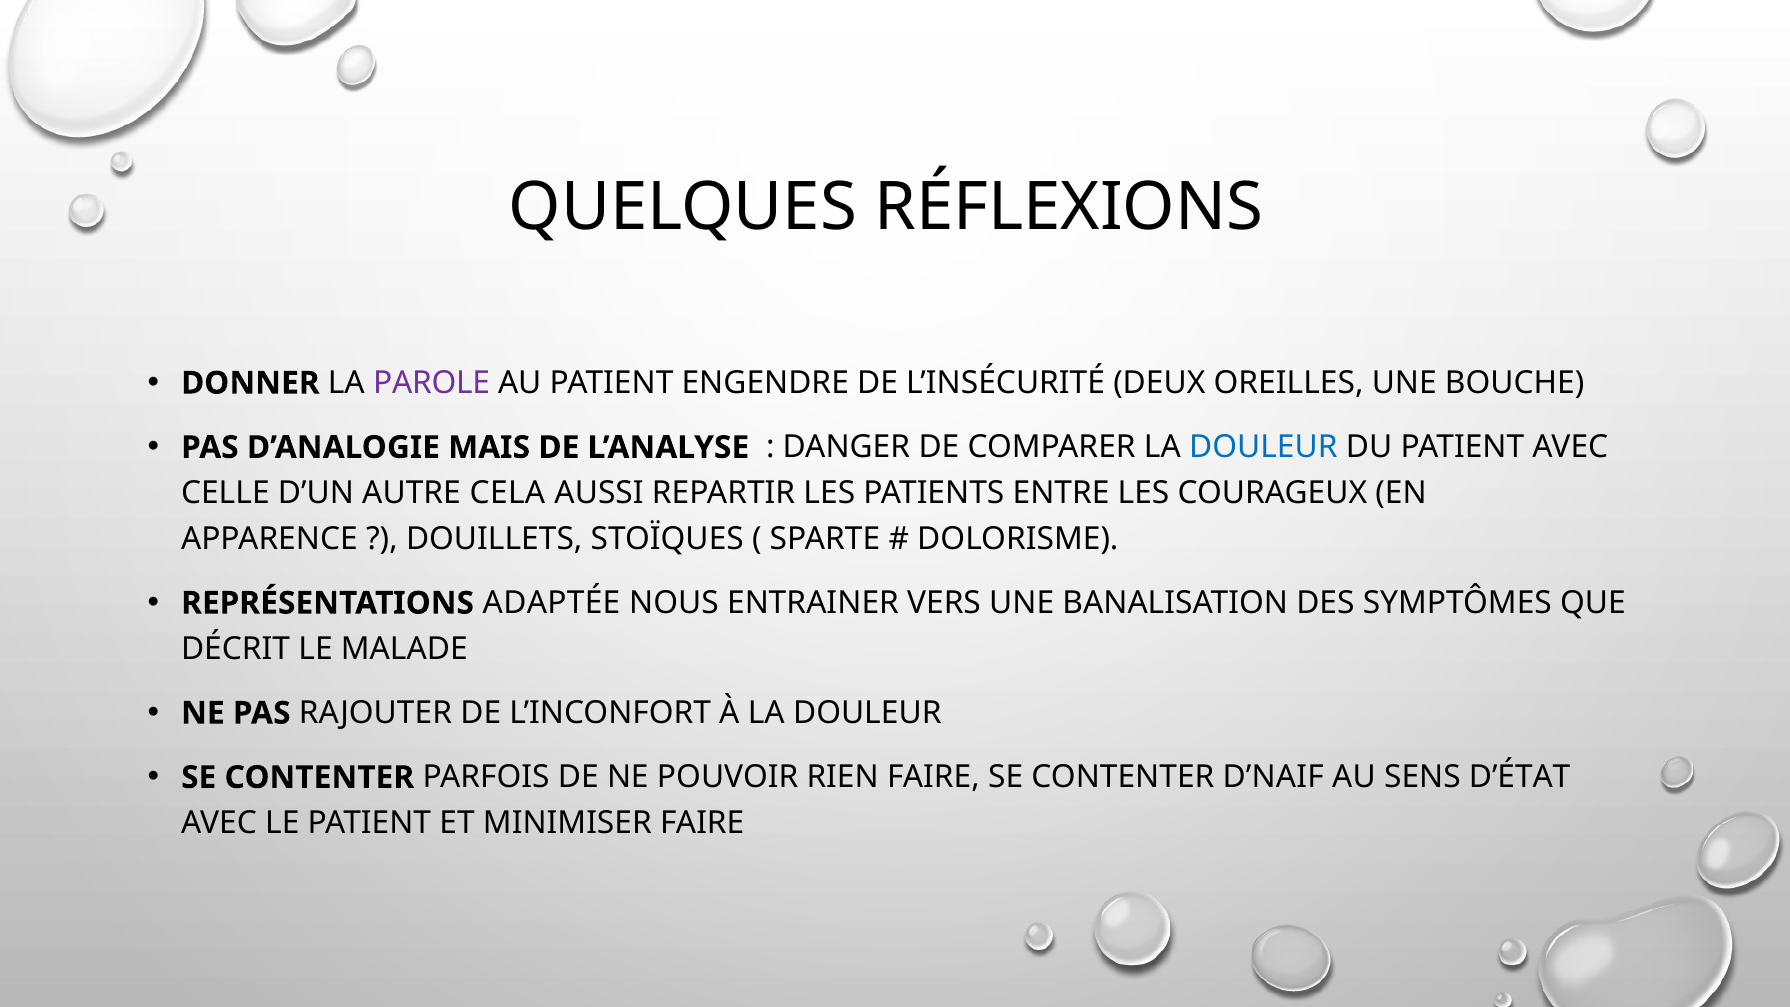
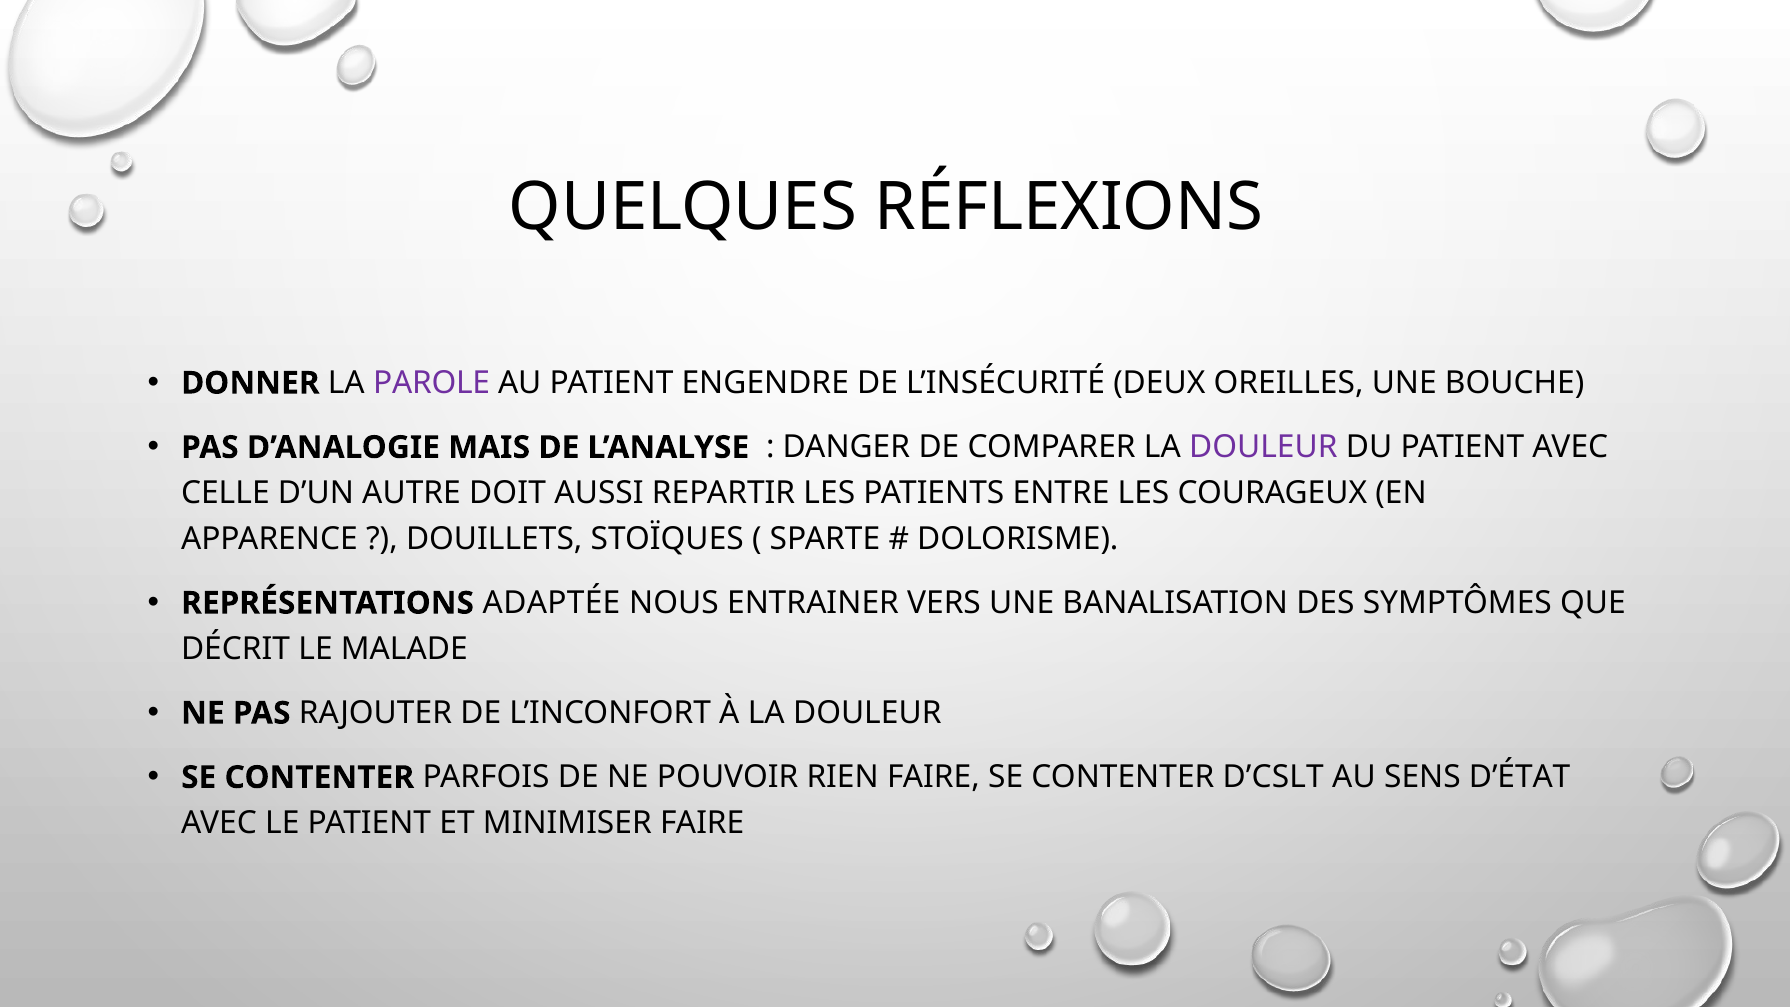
DOULEUR colour: blue -> purple (1263, 447)
CELA: CELA -> DOIT (508, 493)
D’NAIF: D’NAIF -> D’CSLT (1273, 777)
